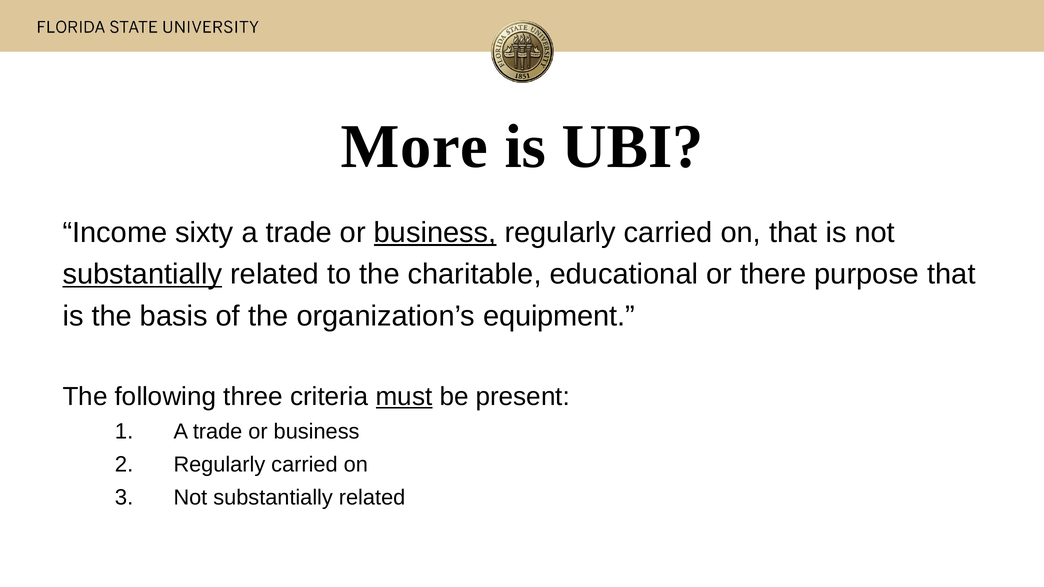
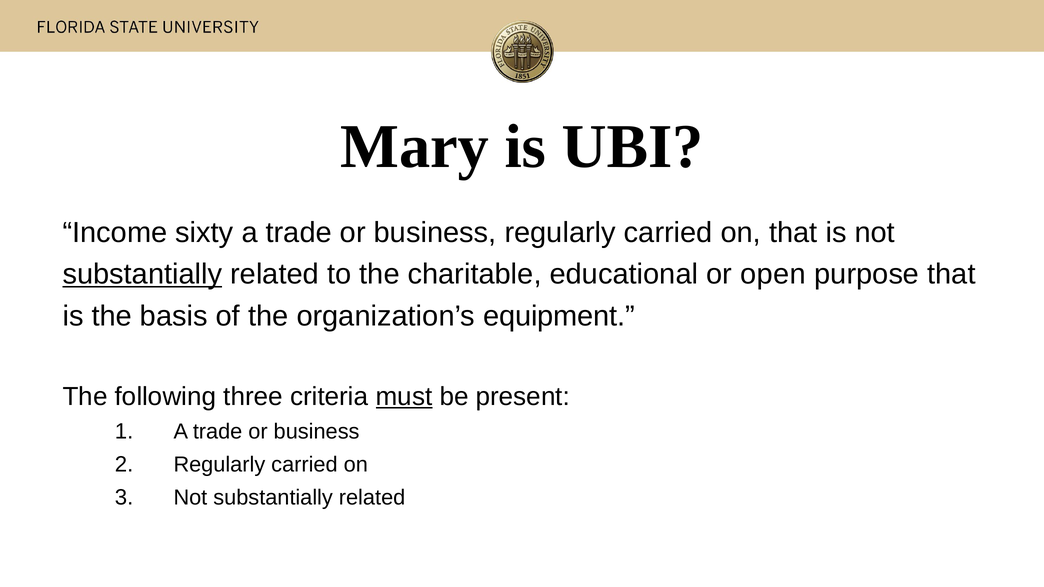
More: More -> Mary (415, 147)
business underline: present -> none (435, 233)
there: there -> open (773, 274)
